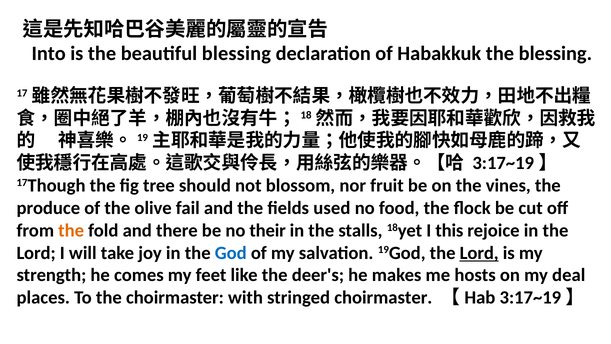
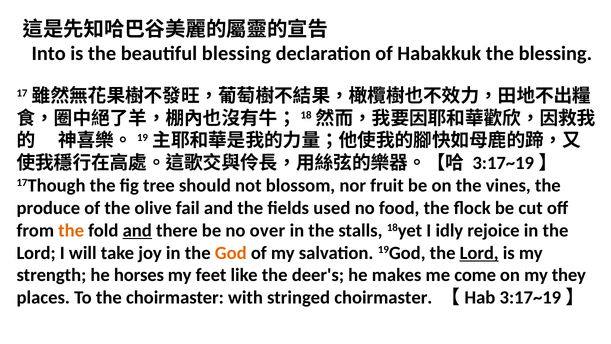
and underline: none -> present (137, 230)
their: their -> over (267, 230)
this: this -> idly (449, 230)
God colour: blue -> orange (231, 253)
comes: comes -> horses (139, 275)
hosts: hosts -> come (475, 275)
deal: deal -> they (569, 275)
